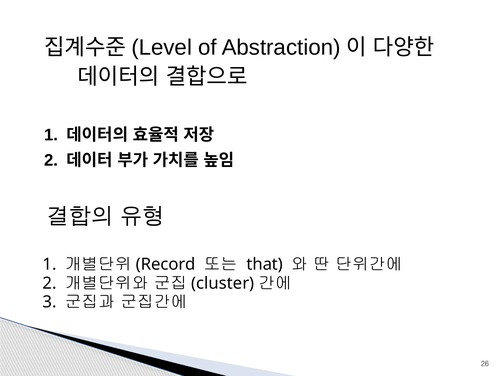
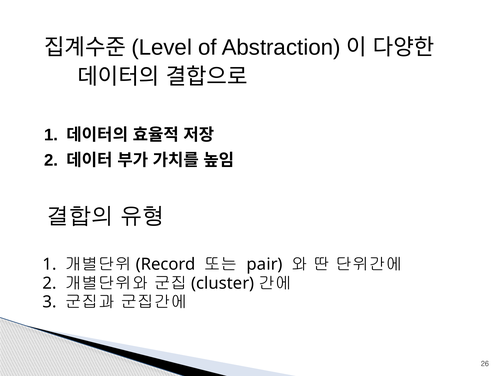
that: that -> pair (265, 264)
